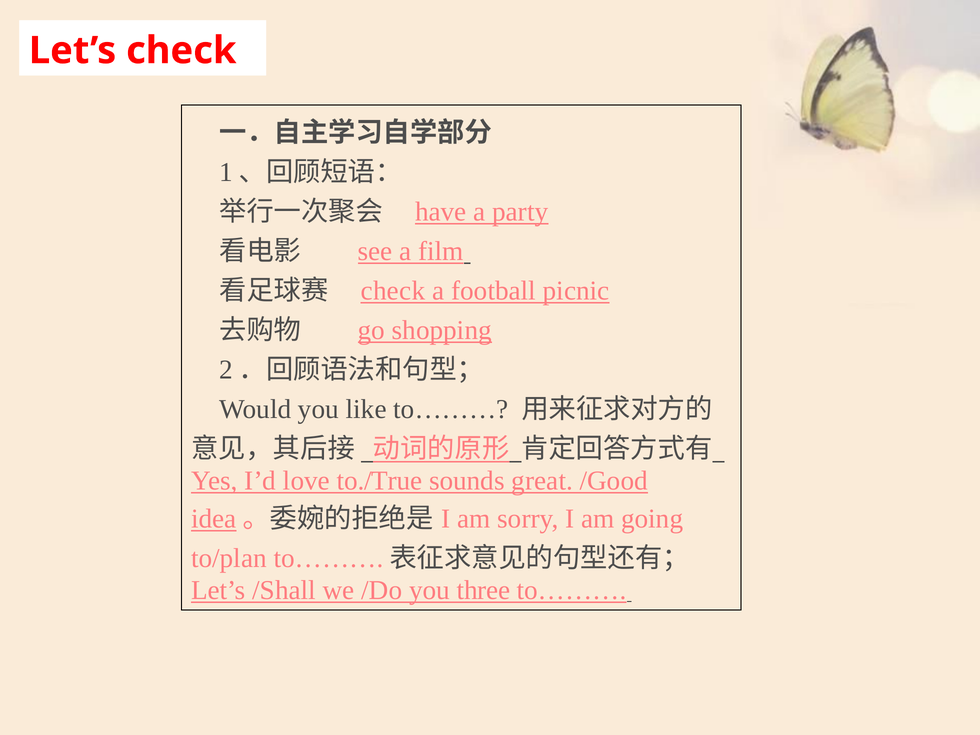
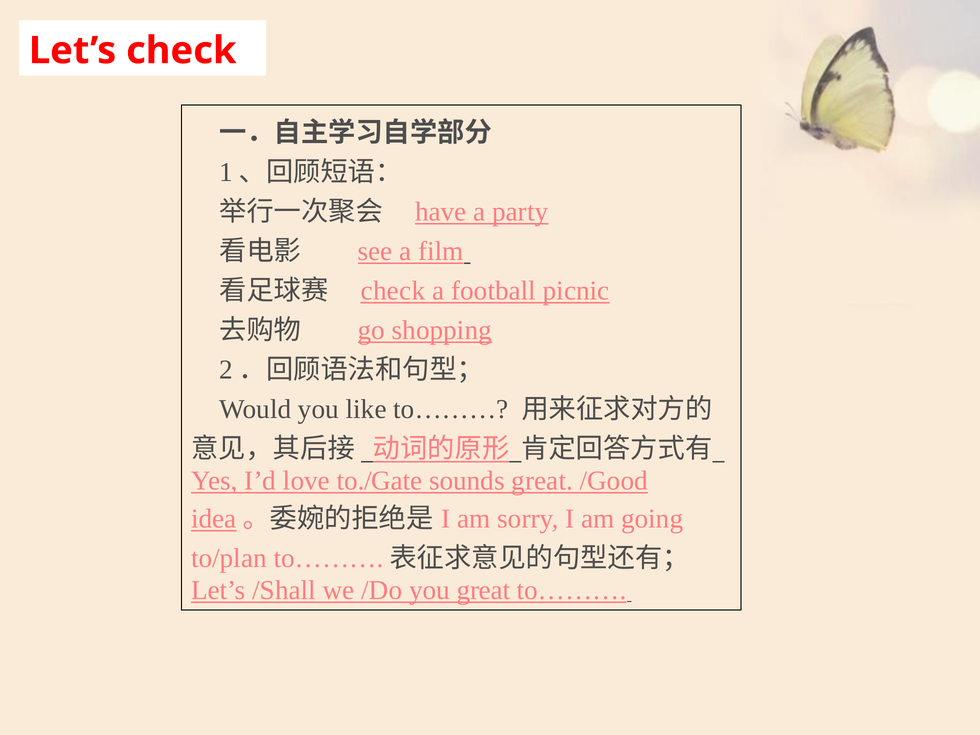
to./True: to./True -> to./Gate (379, 481)
you three: three -> great (483, 590)
